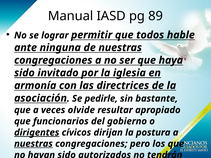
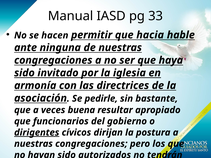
89: 89 -> 33 (156, 16)
lograr: lograr -> hacen (55, 35)
todos: todos -> hacia (150, 35)
olvide: olvide -> buena (81, 110)
nuestras underline: present -> none (33, 144)
